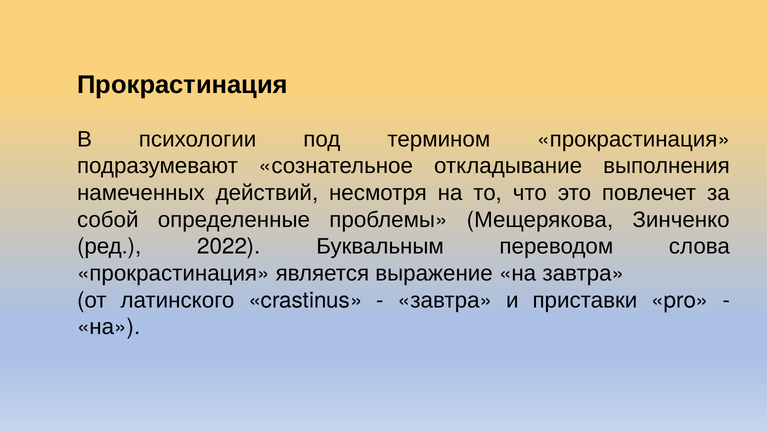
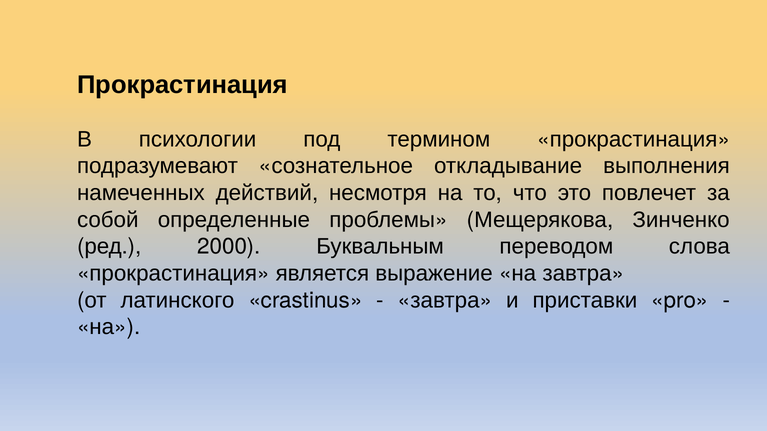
2022: 2022 -> 2000 (229, 247)
